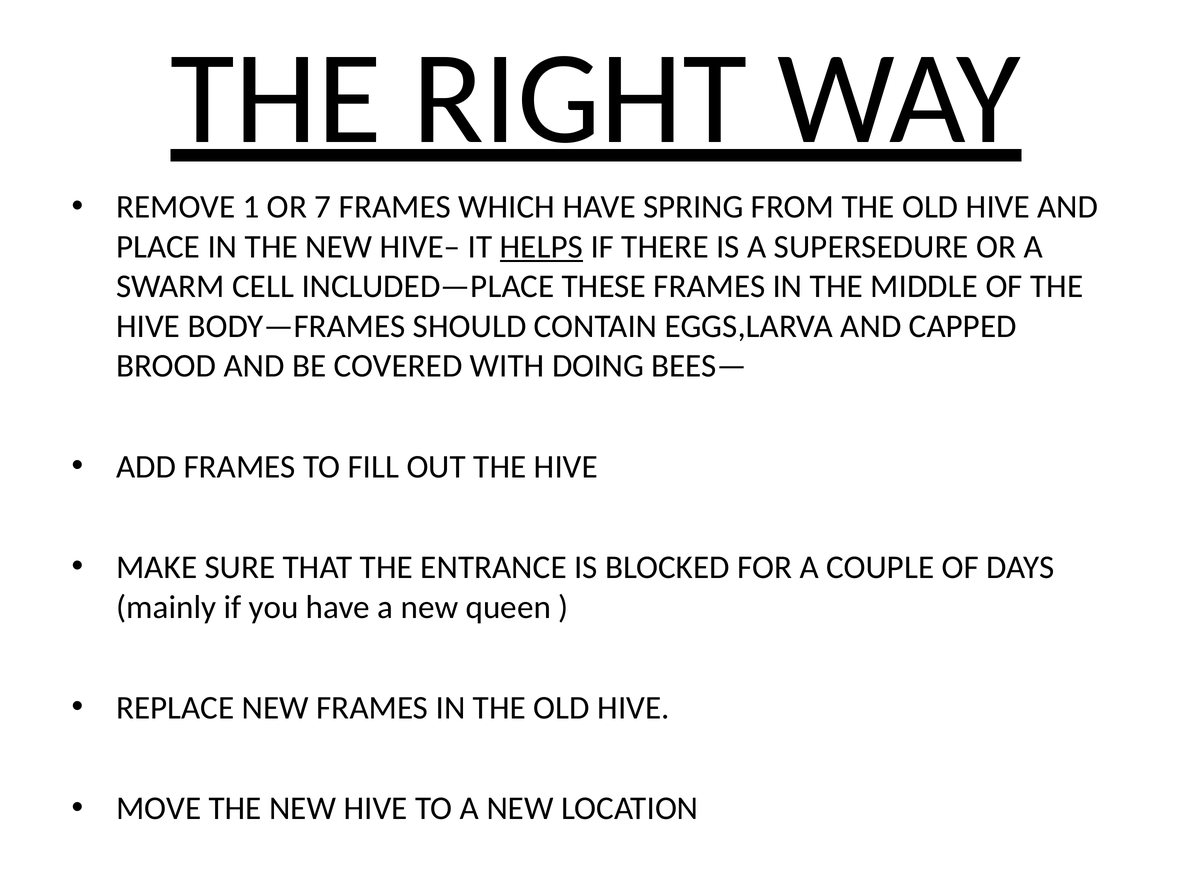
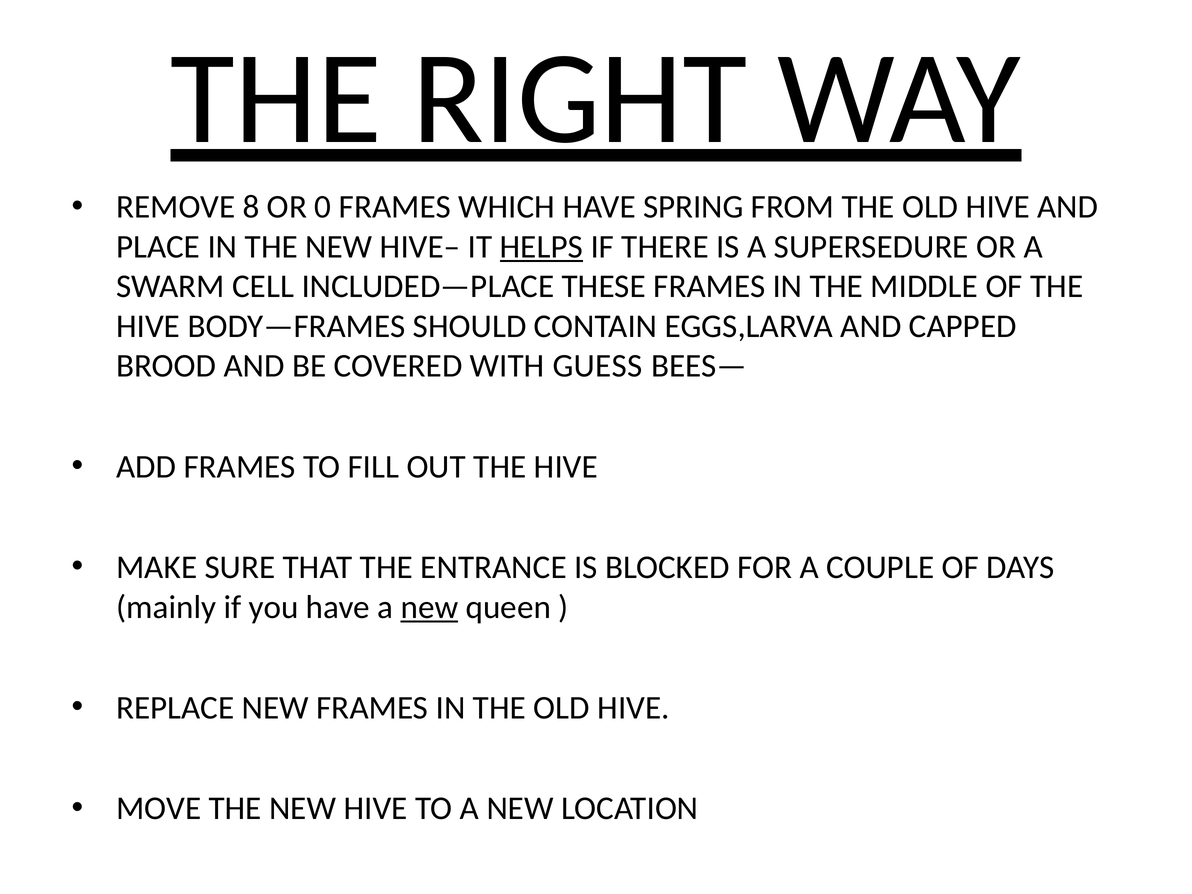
1: 1 -> 8 (251, 207)
7: 7 -> 0 (323, 207)
DOING: DOING -> GUESS (598, 366)
new underline: none -> present (429, 607)
